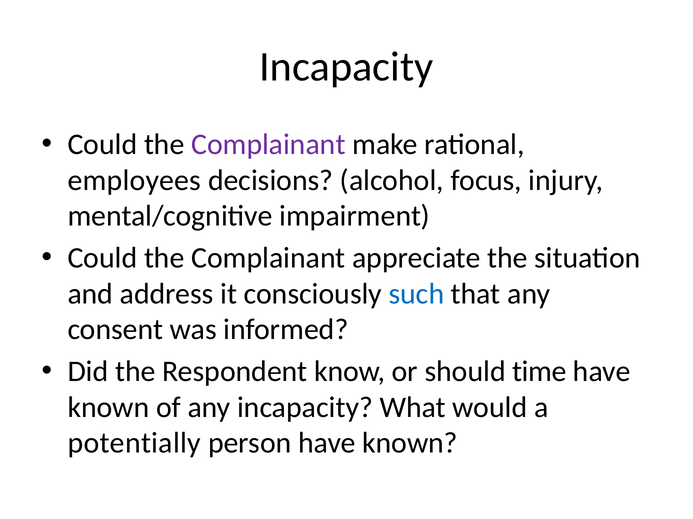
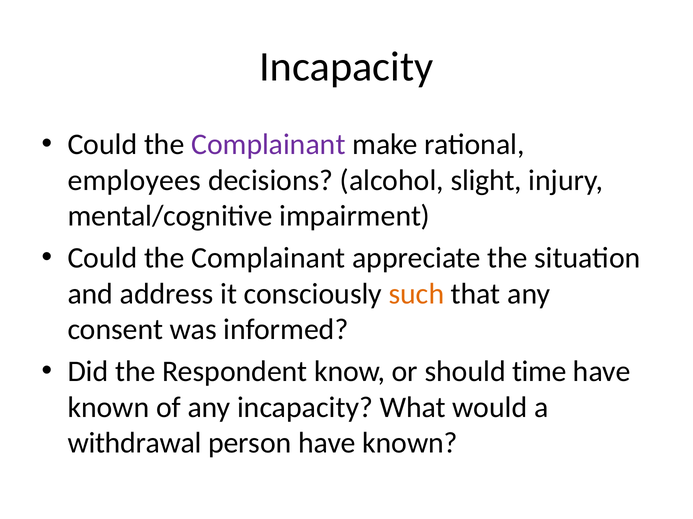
focus: focus -> slight (486, 181)
such colour: blue -> orange (416, 294)
potentially: potentially -> withdrawal (135, 444)
